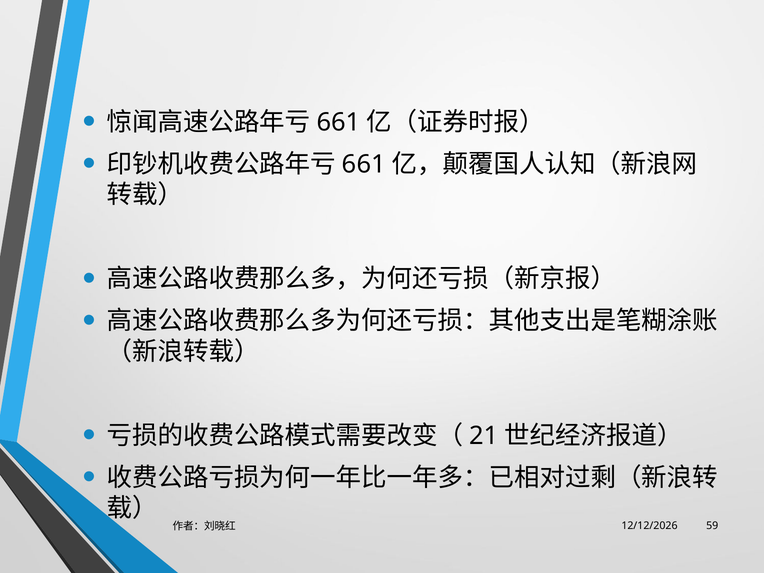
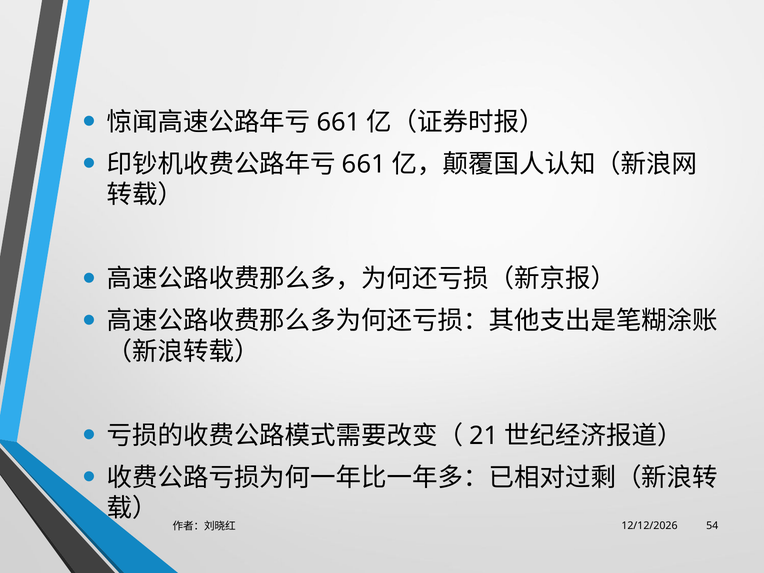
59: 59 -> 54 (712, 526)
